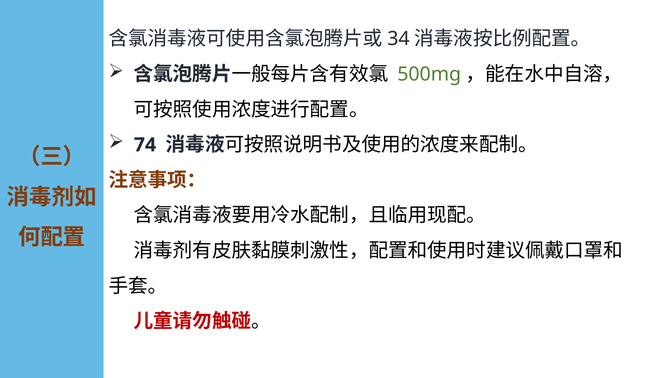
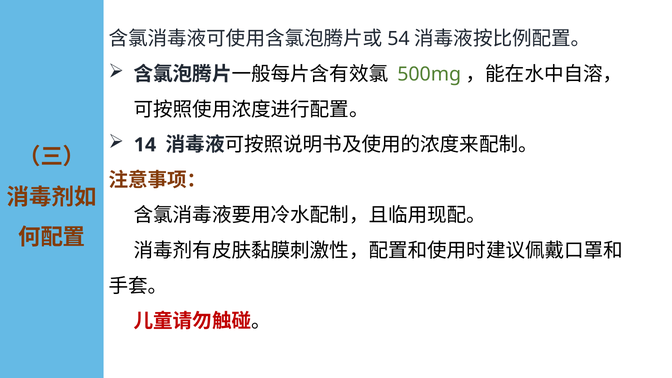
34: 34 -> 54 (398, 39)
74: 74 -> 14 (145, 145)
